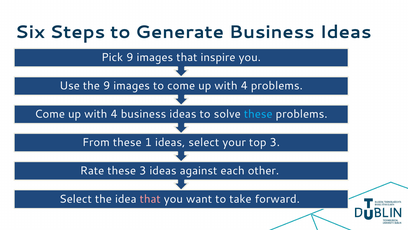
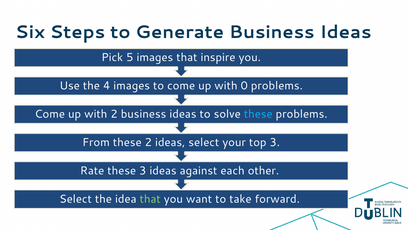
Pick 9: 9 -> 5 (130, 57)
the 9: 9 -> 4 (107, 86)
4: 4 -> 0 (244, 86)
4: 4 -> 2 (114, 114)
these 1: 1 -> 2 (148, 142)
that colour: pink -> light green (150, 199)
